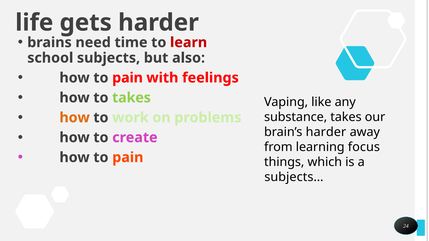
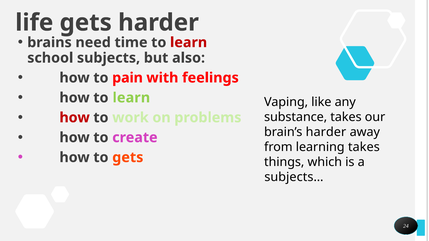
how to takes: takes -> learn (131, 98)
how colour: orange -> red (75, 118)
learning focus: focus -> takes (364, 147)
pain: pain -> gets (128, 158)
